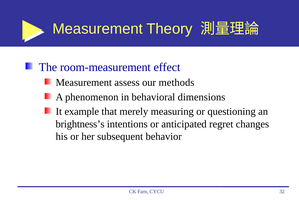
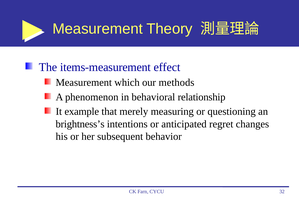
room-measurement: room-measurement -> items-measurement (106, 67)
assess: assess -> which (127, 82)
dimensions: dimensions -> relationship (202, 97)
